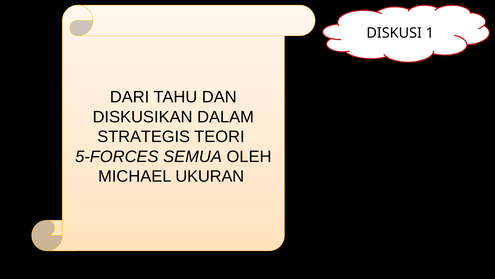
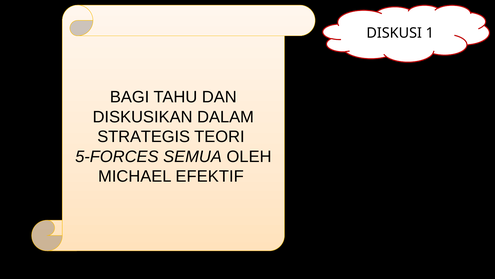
DARI: DARI -> BAGI (130, 97)
UKURAN: UKURAN -> EFEKTIF (210, 176)
